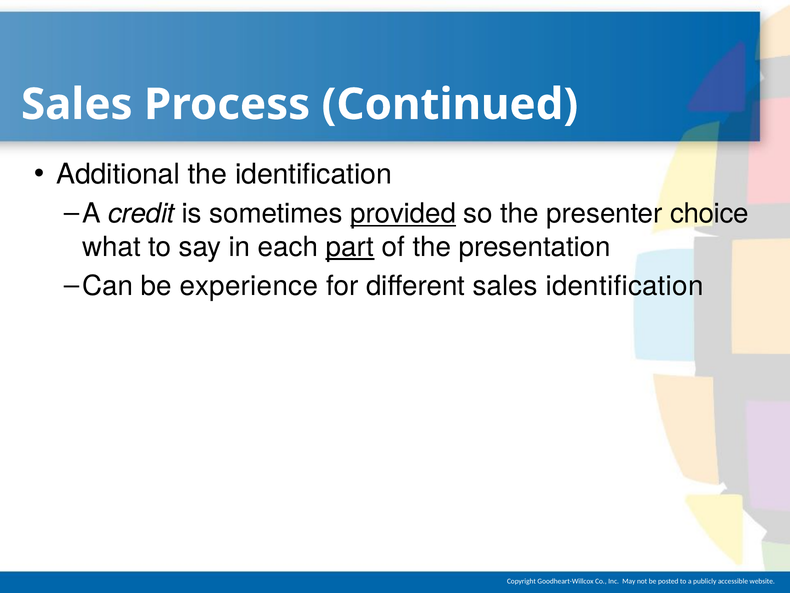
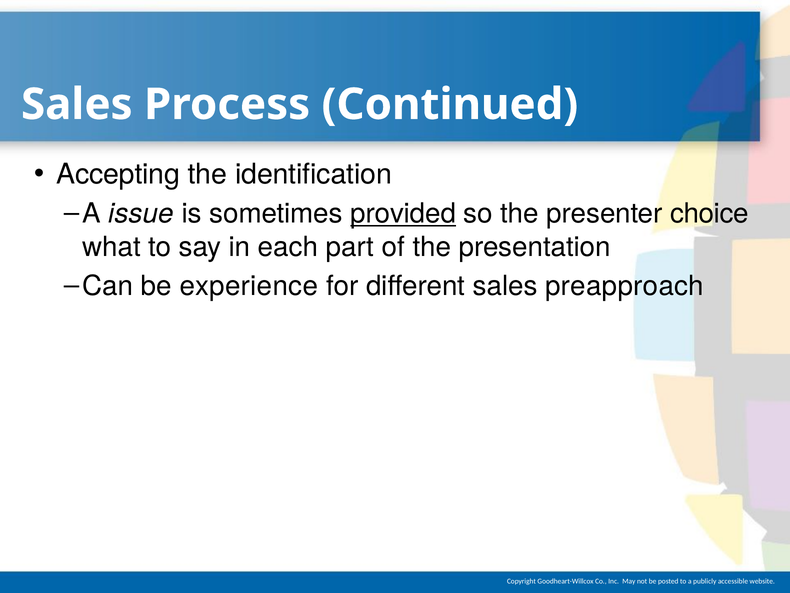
Additional: Additional -> Accepting (118, 174)
credit: credit -> issue (141, 214)
part underline: present -> none (350, 247)
sales identification: identification -> preapproach (625, 286)
